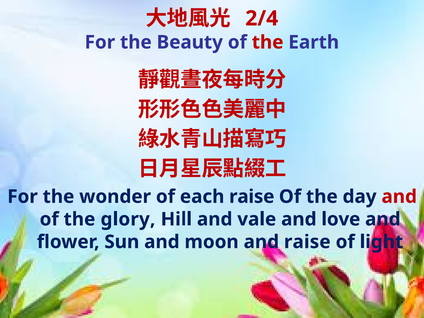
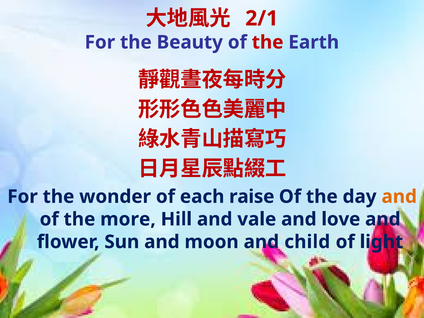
2/4: 2/4 -> 2/1 (262, 18)
and colour: red -> orange (399, 197)
glory: glory -> more (128, 219)
and raise: raise -> child (307, 242)
